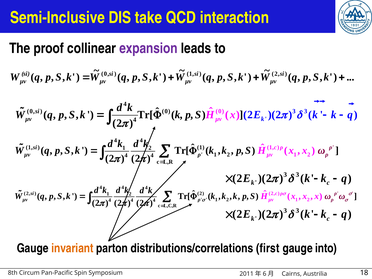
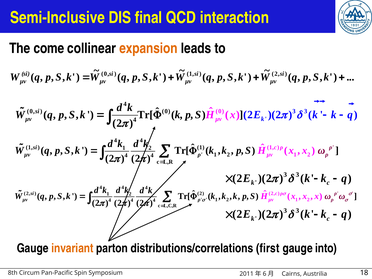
take: take -> final (149, 18)
proof: proof -> come (49, 48)
expansion colour: purple -> orange (148, 48)
